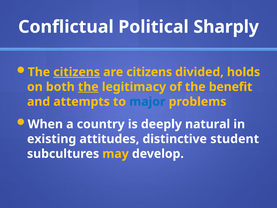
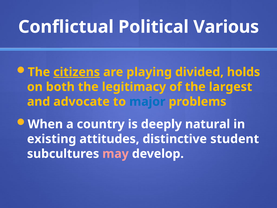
Sharply: Sharply -> Various (226, 27)
are citizens: citizens -> playing (149, 72)
the underline: present -> none (88, 87)
benefit: benefit -> largest (231, 87)
attempts: attempts -> advocate (82, 102)
may colour: yellow -> pink (116, 154)
